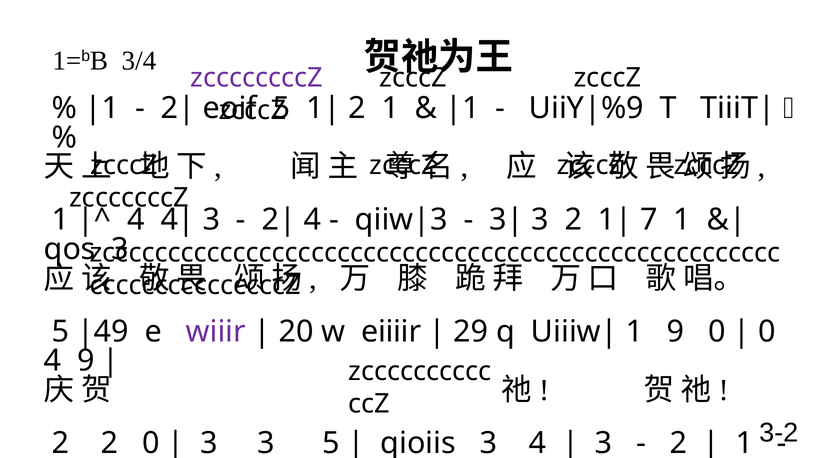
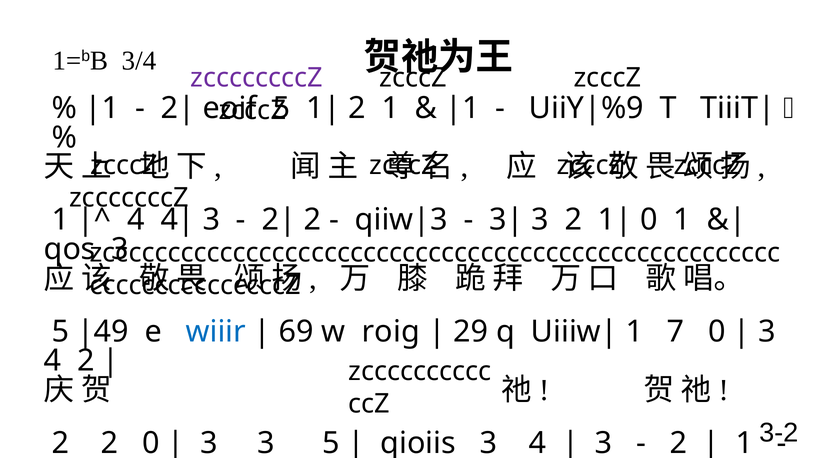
4: 4 -> 2 (313, 220)
7: 7 -> 0 (649, 220)
wiiir colour: purple -> blue (216, 331)
20: 20 -> 69 (296, 331)
eiiiir: eiiiir -> roig (391, 331)
1 9: 9 -> 7 (676, 331)
0: 0 -> 3 (767, 331)
4 9: 9 -> 2 (86, 361)
